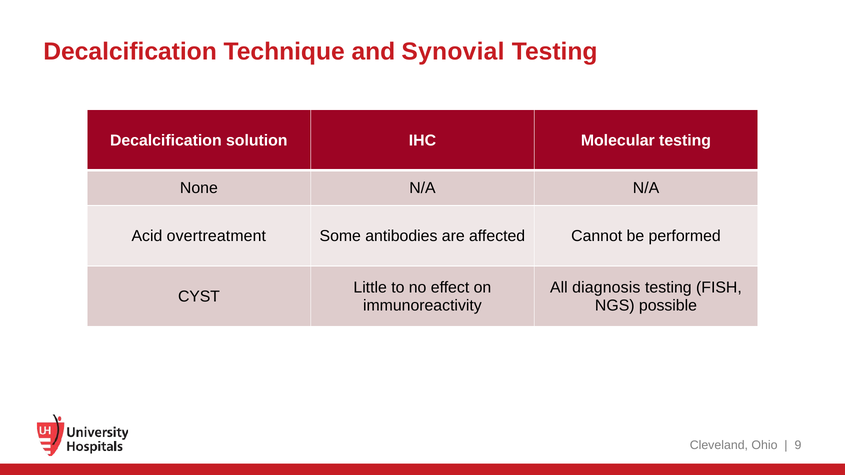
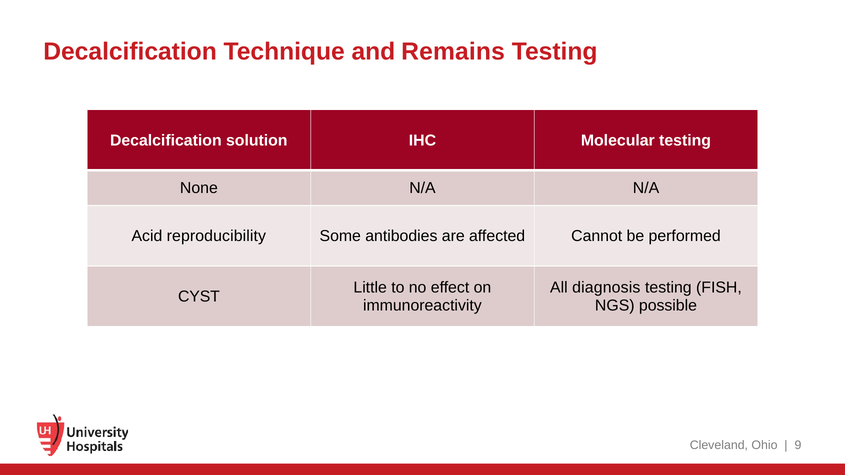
Synovial: Synovial -> Remains (453, 51)
overtreatment: overtreatment -> reproducibility (216, 236)
